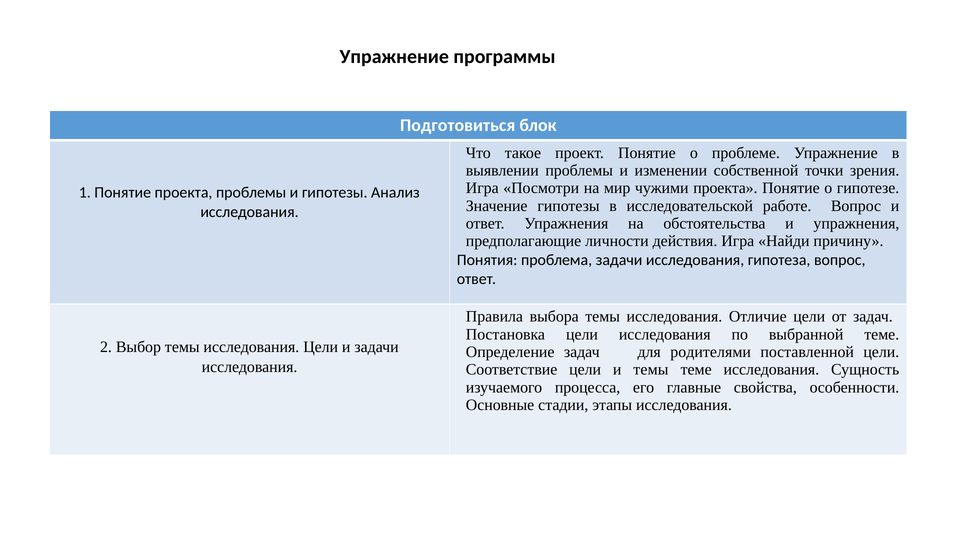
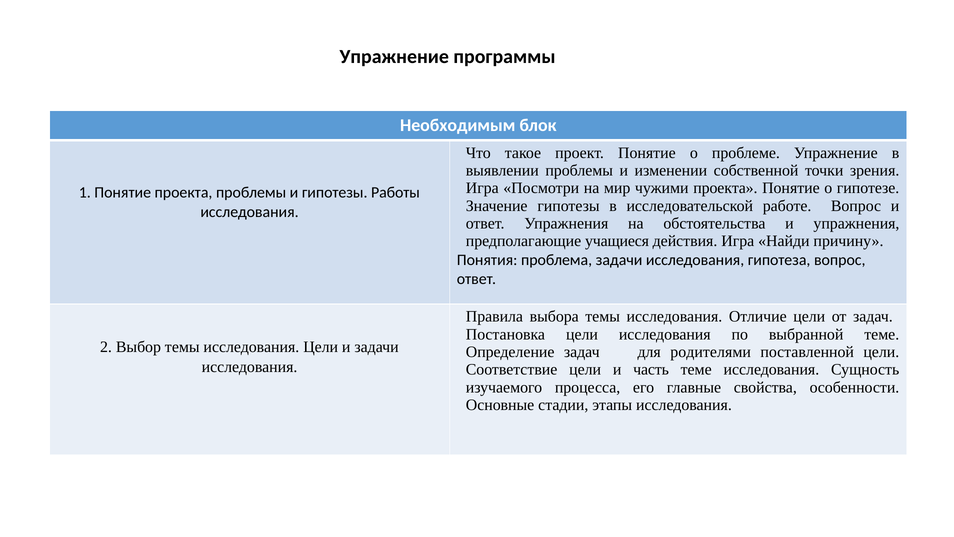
Подготовиться: Подготовиться -> Необходимым (458, 125)
Анализ: Анализ -> Работы (396, 193)
личности: личности -> учащиеся (617, 241)
и темы: темы -> часть (651, 369)
